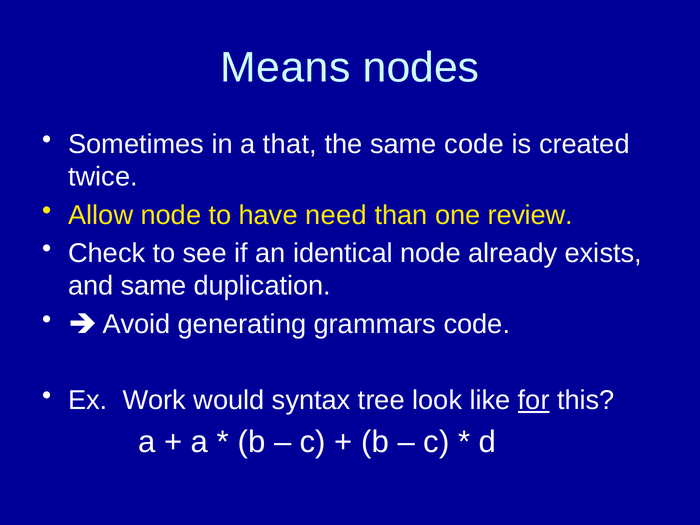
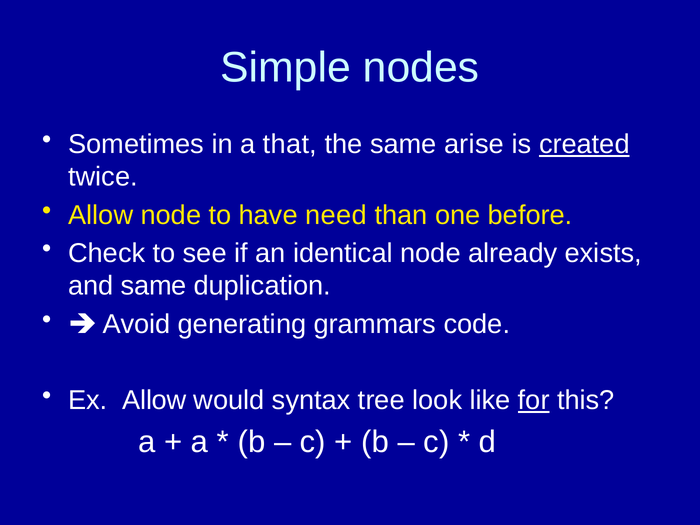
Means: Means -> Simple (286, 68)
same code: code -> arise (474, 144)
created underline: none -> present (584, 144)
review: review -> before (530, 215)
Ex Work: Work -> Allow (154, 400)
